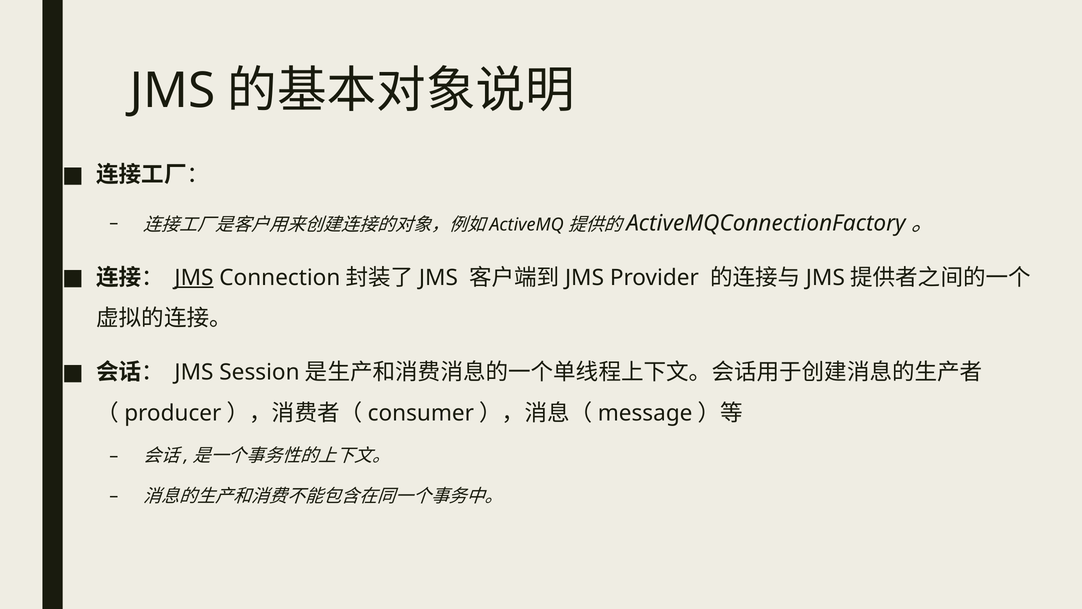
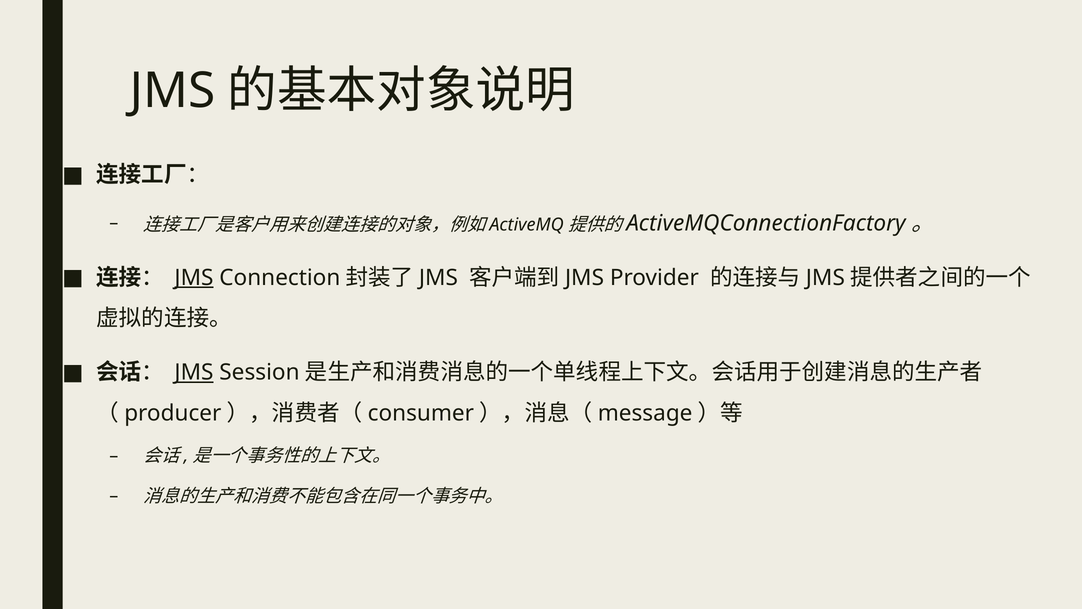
JMS underline: none -> present (194, 372)
